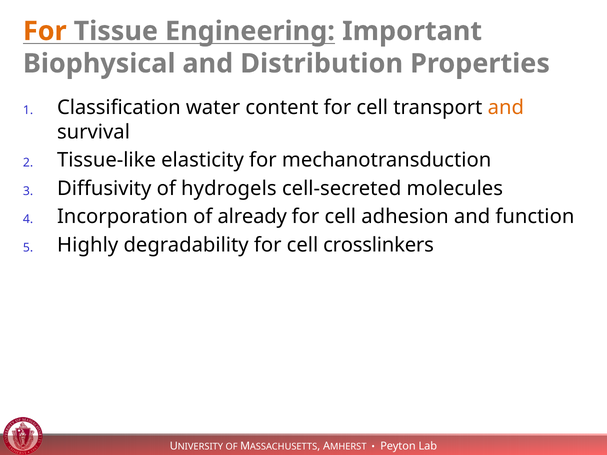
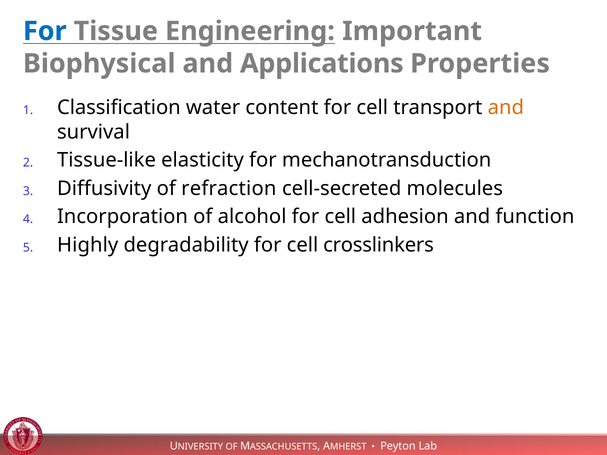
For colour: orange -> blue (45, 31)
Distribution: Distribution -> Applications (322, 64)
hydrogels: hydrogels -> refraction (229, 189)
already: already -> alcohol (252, 217)
